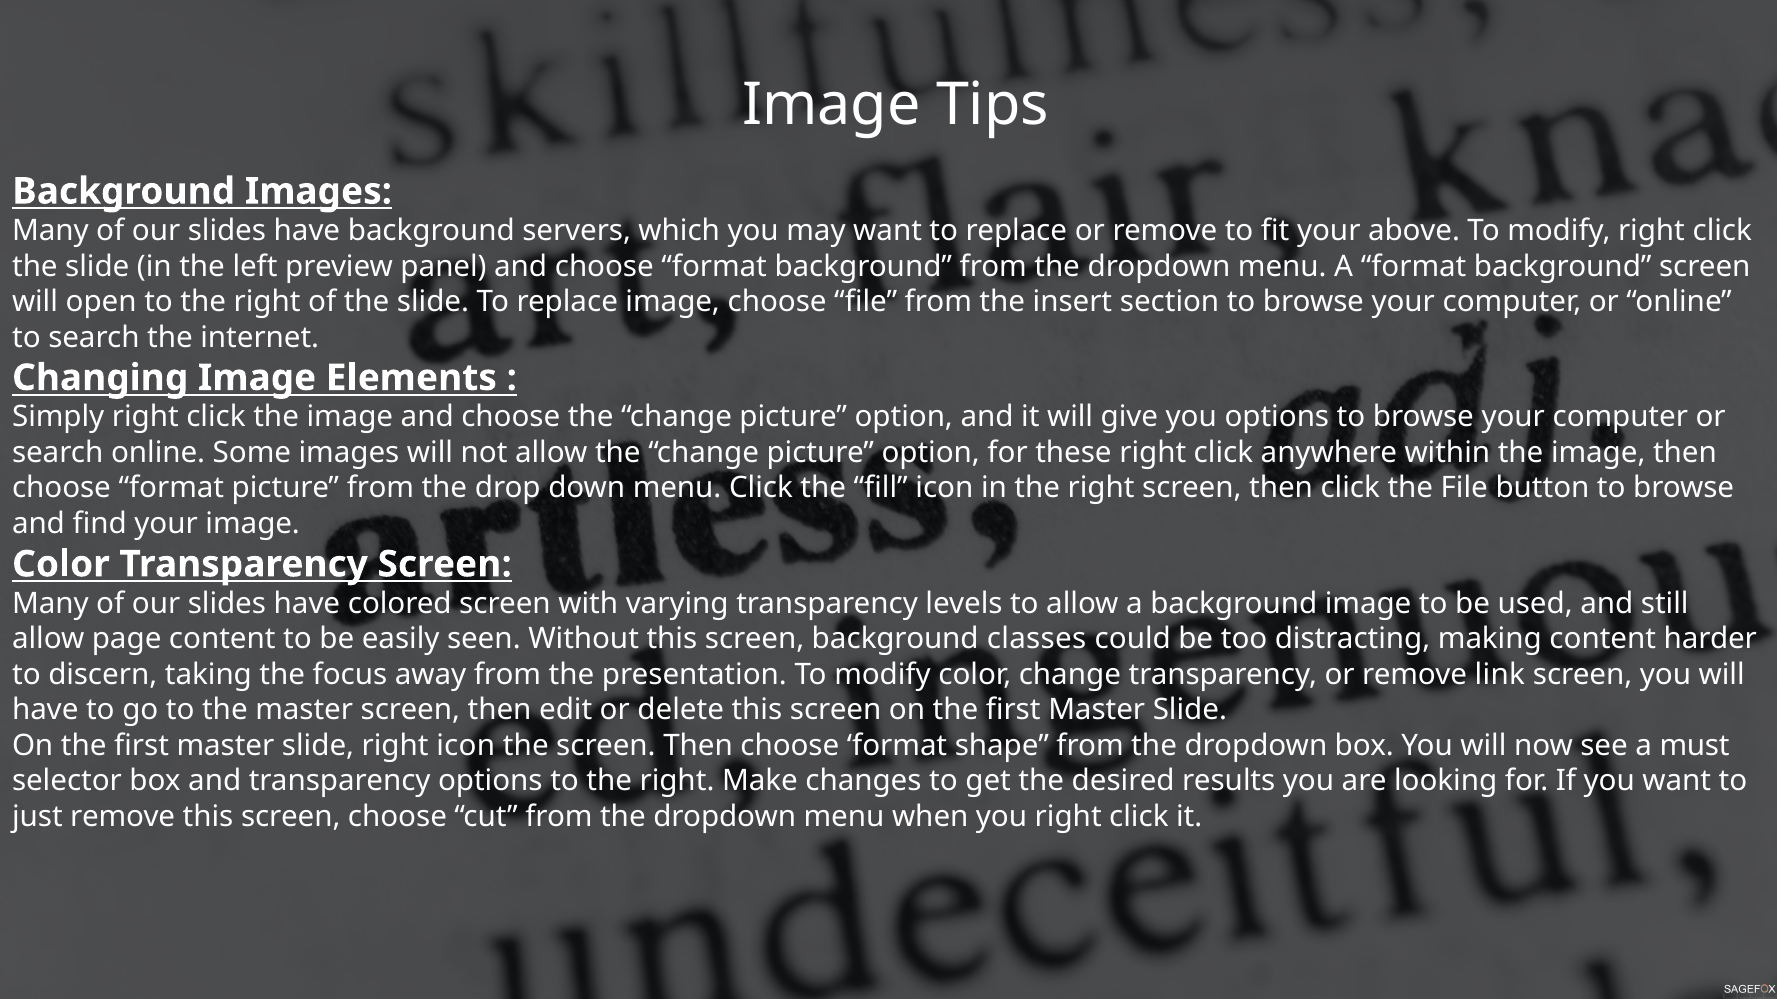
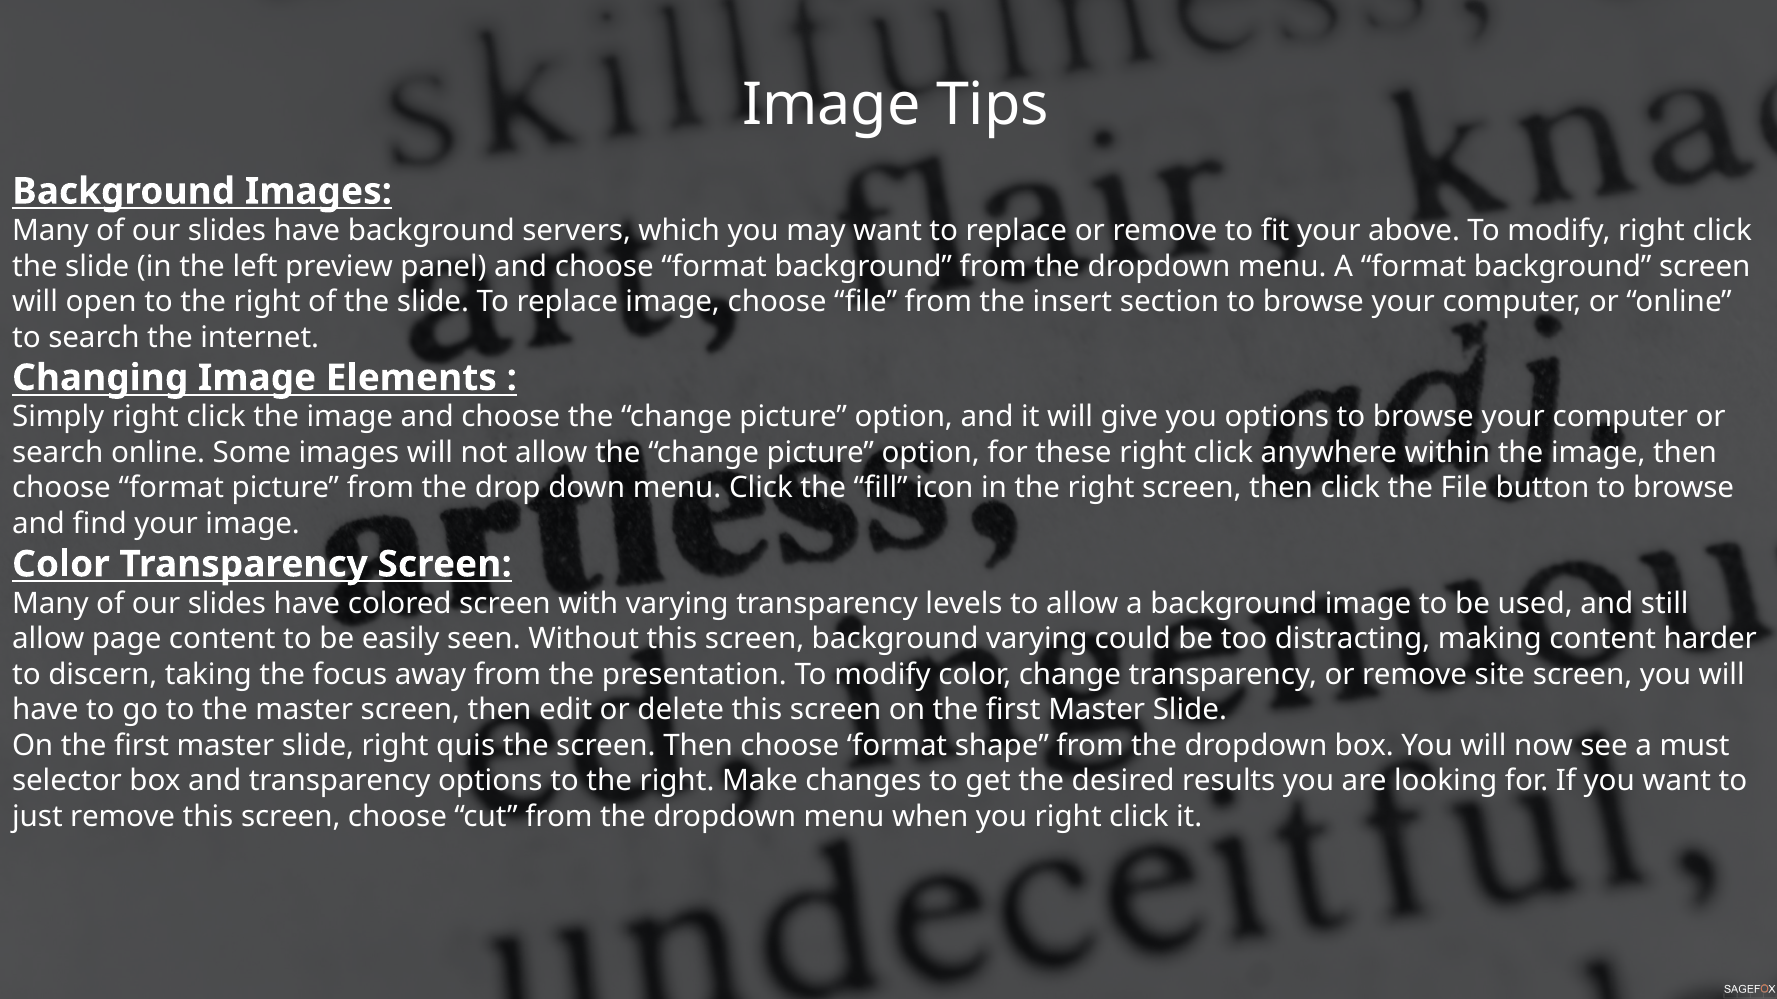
background classes: classes -> varying (1037, 639)
link: link -> site (1500, 675)
right icon: icon -> quis (466, 746)
